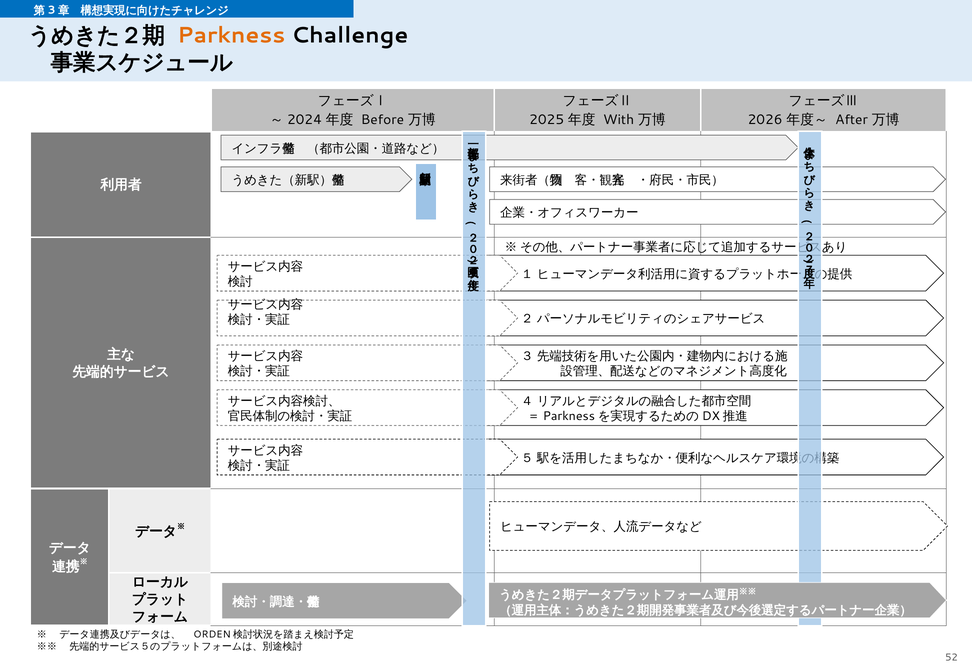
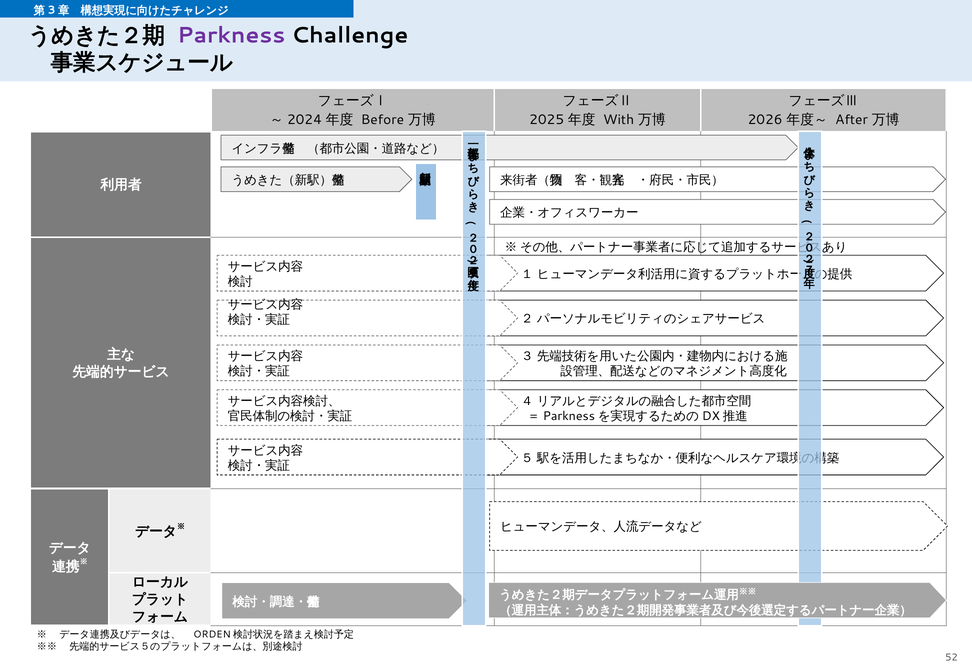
Parkness colour: orange -> purple (231, 35)
